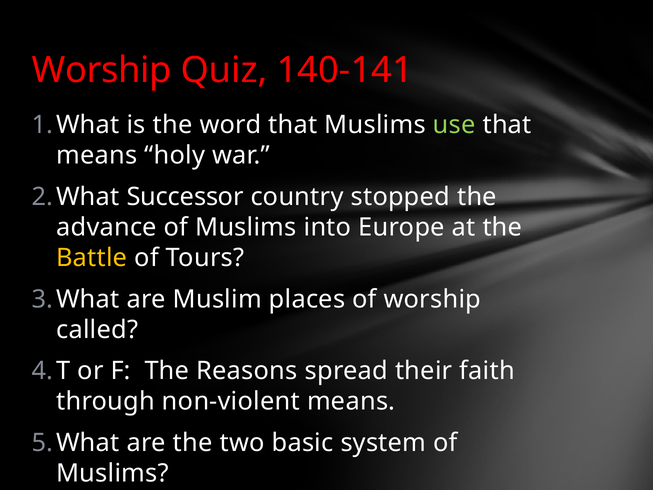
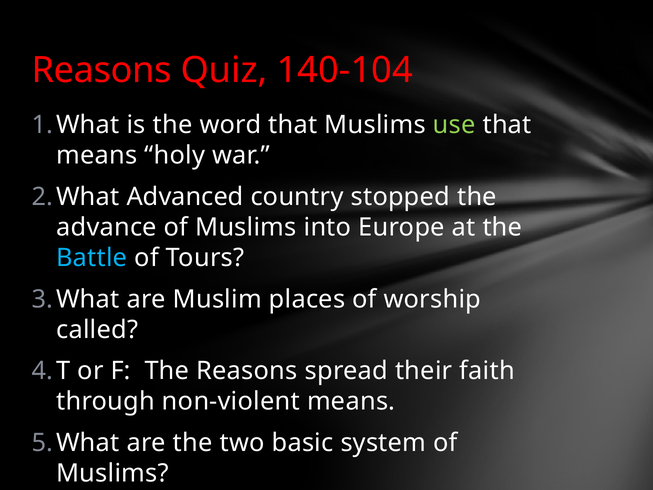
Worship: Worship -> Reasons (102, 70)
140-141: 140-141 -> 140-104 (345, 70)
Successor: Successor -> Advanced (185, 197)
Battle colour: yellow -> light blue (92, 258)
